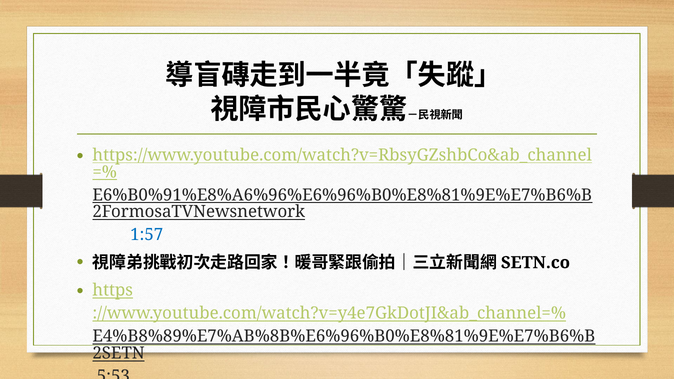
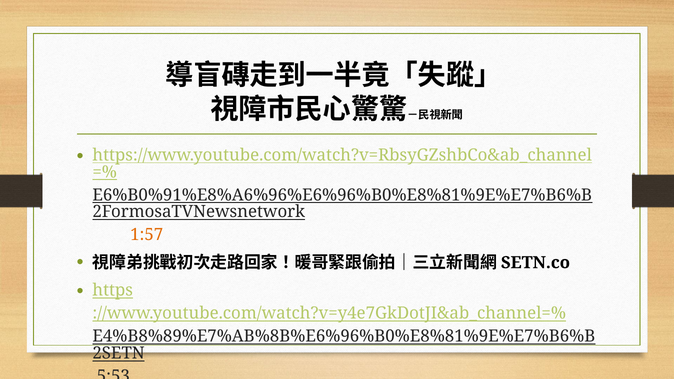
1:57 colour: blue -> orange (147, 235)
